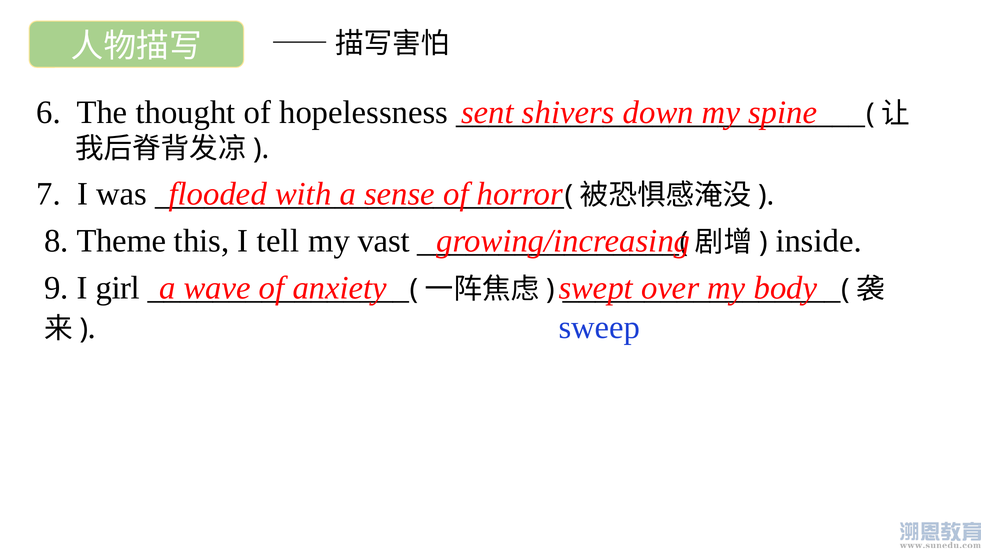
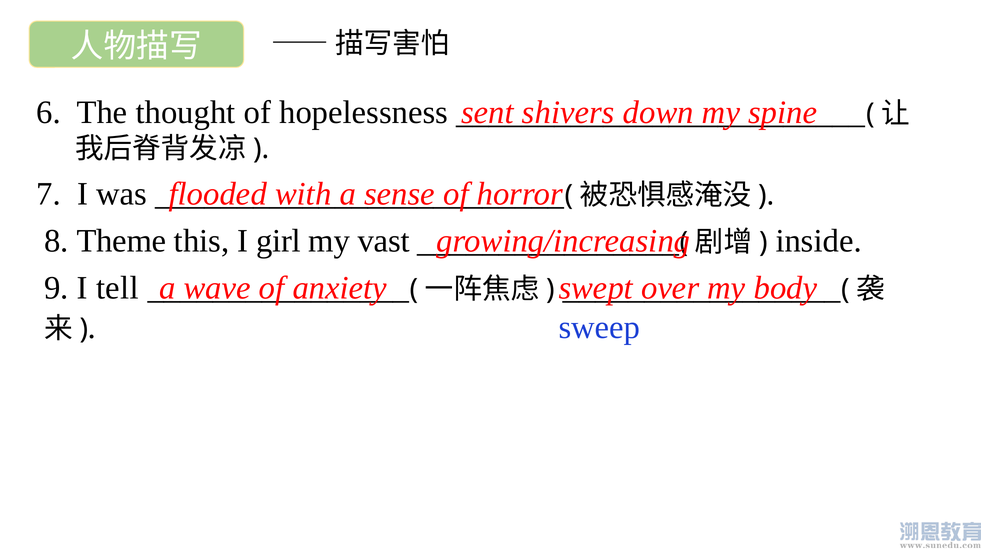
tell: tell -> girl (278, 241)
girl: girl -> tell (117, 288)
